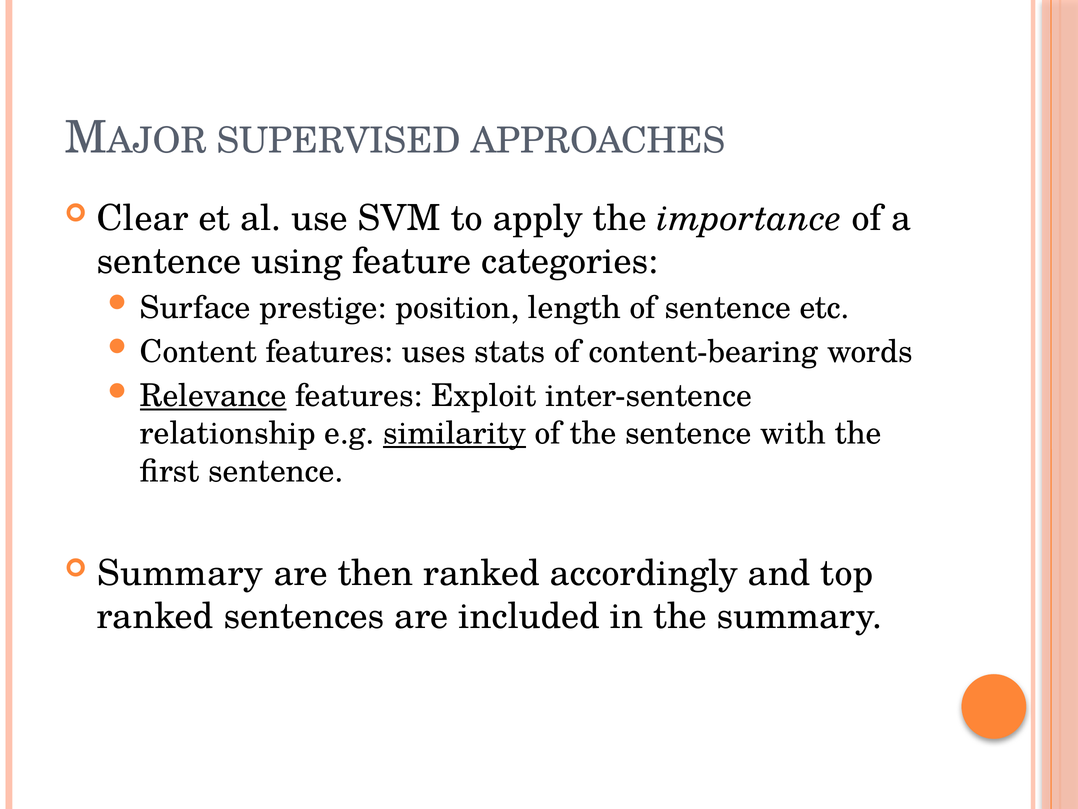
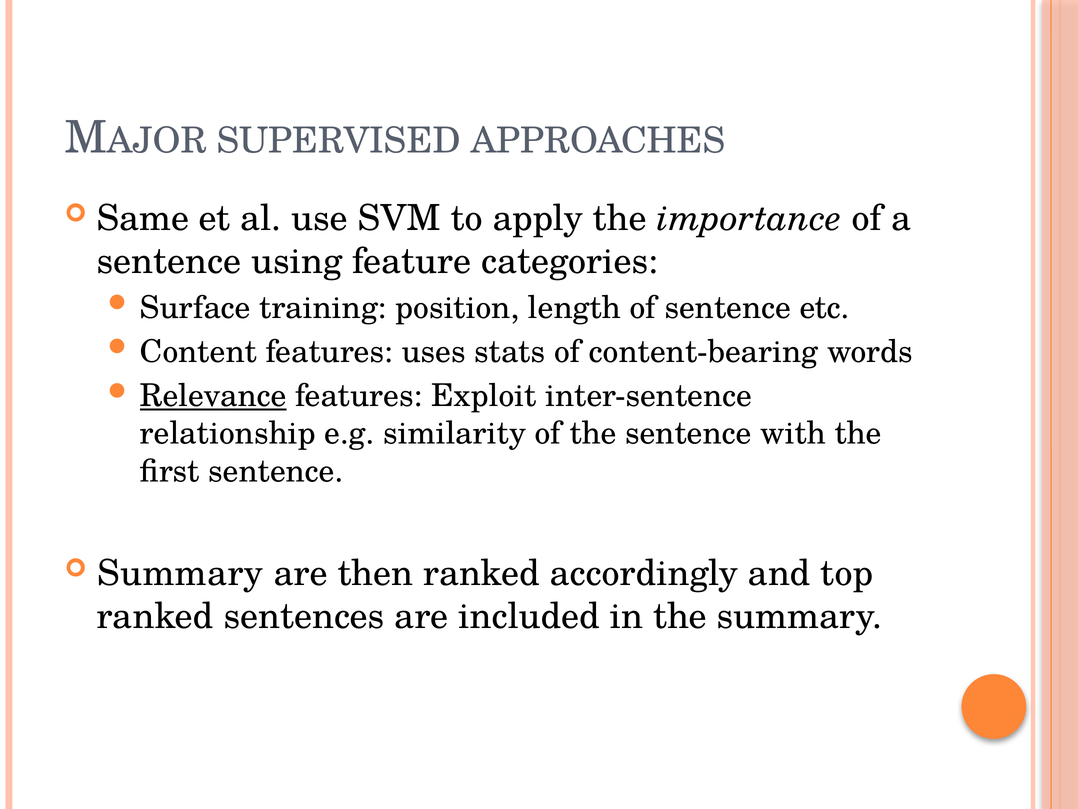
Clear: Clear -> Same (143, 218)
prestige: prestige -> training (323, 308)
similarity underline: present -> none (455, 433)
